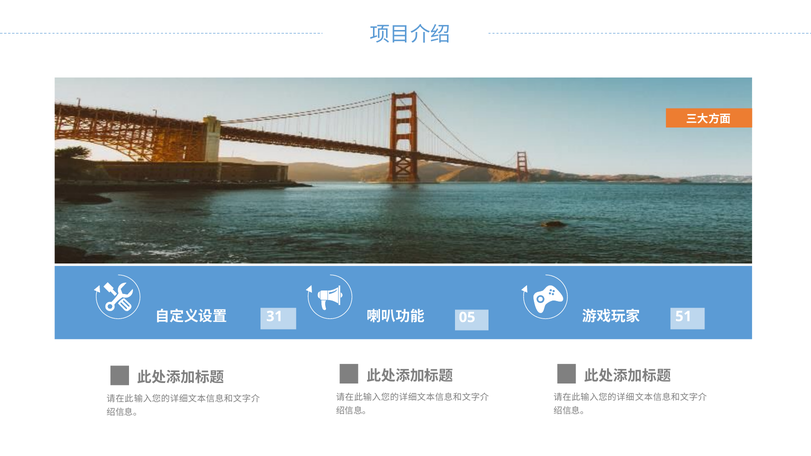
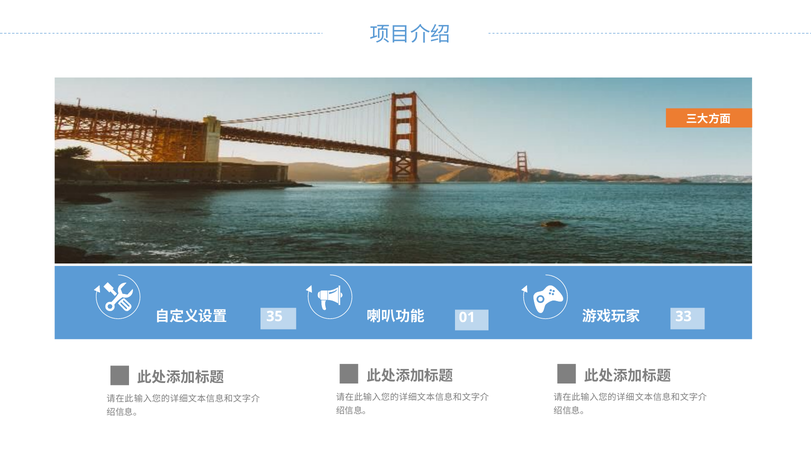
31: 31 -> 35 (274, 316)
05: 05 -> 01 (467, 317)
51: 51 -> 33 (684, 316)
